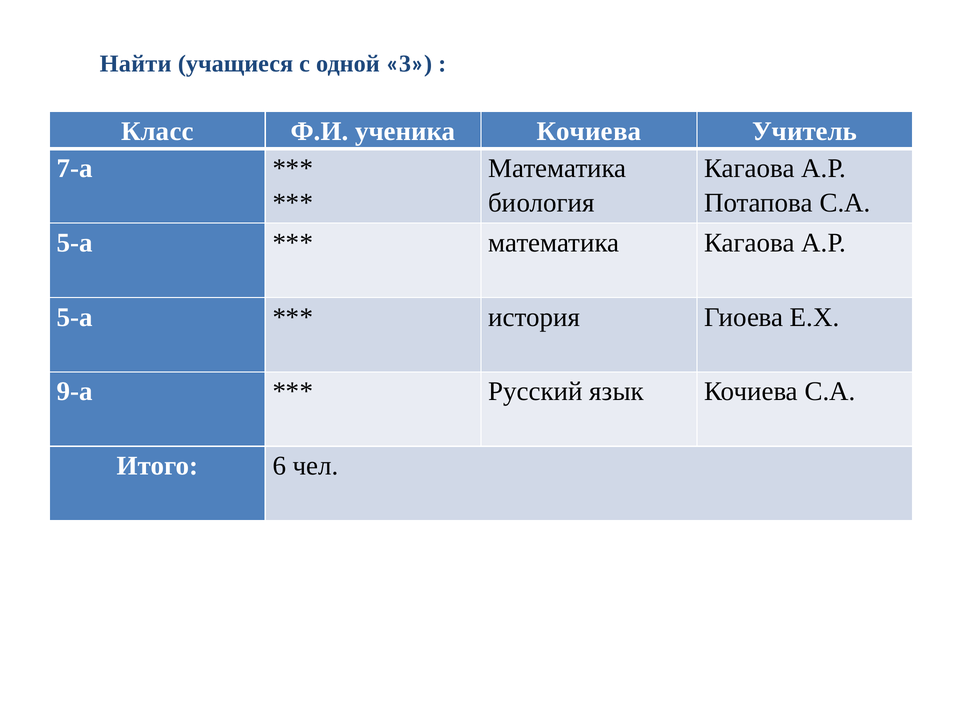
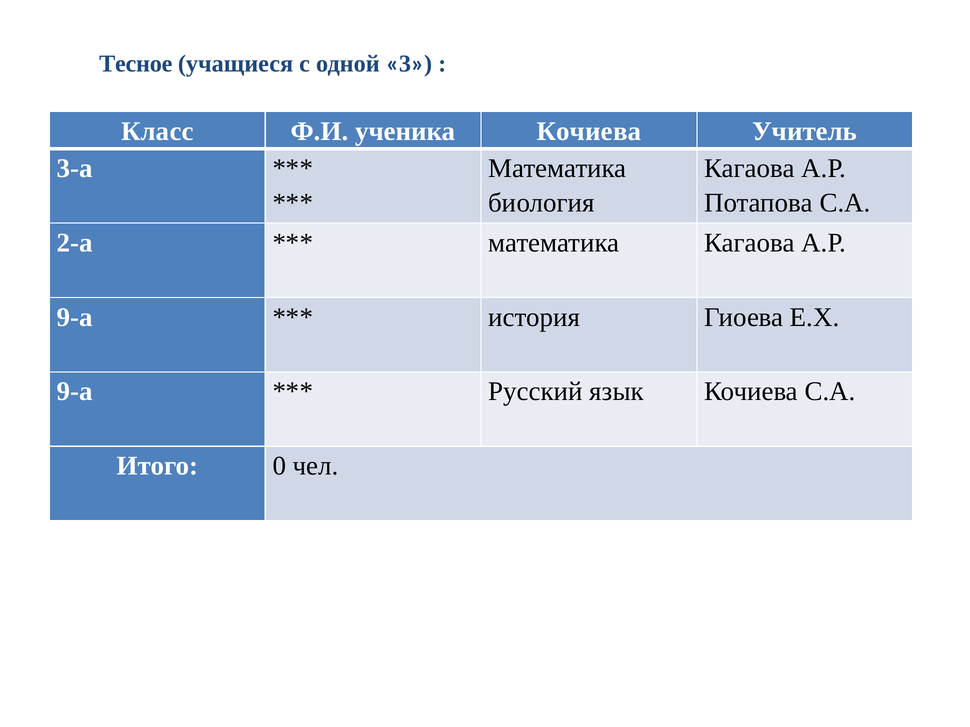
Найти: Найти -> Тесное (136, 64)
7-а: 7-а -> 3-а (75, 169)
5-а: 5-а -> 2-а (75, 243)
5-а: 5-а -> 9-а (75, 317)
6: 6 -> 0 (279, 466)
